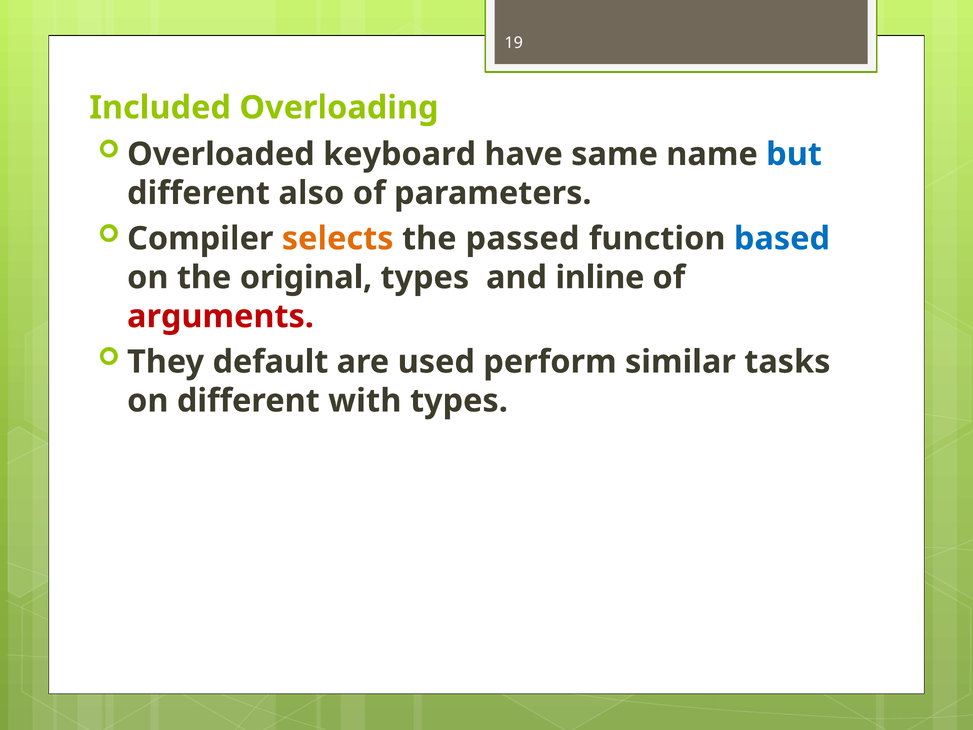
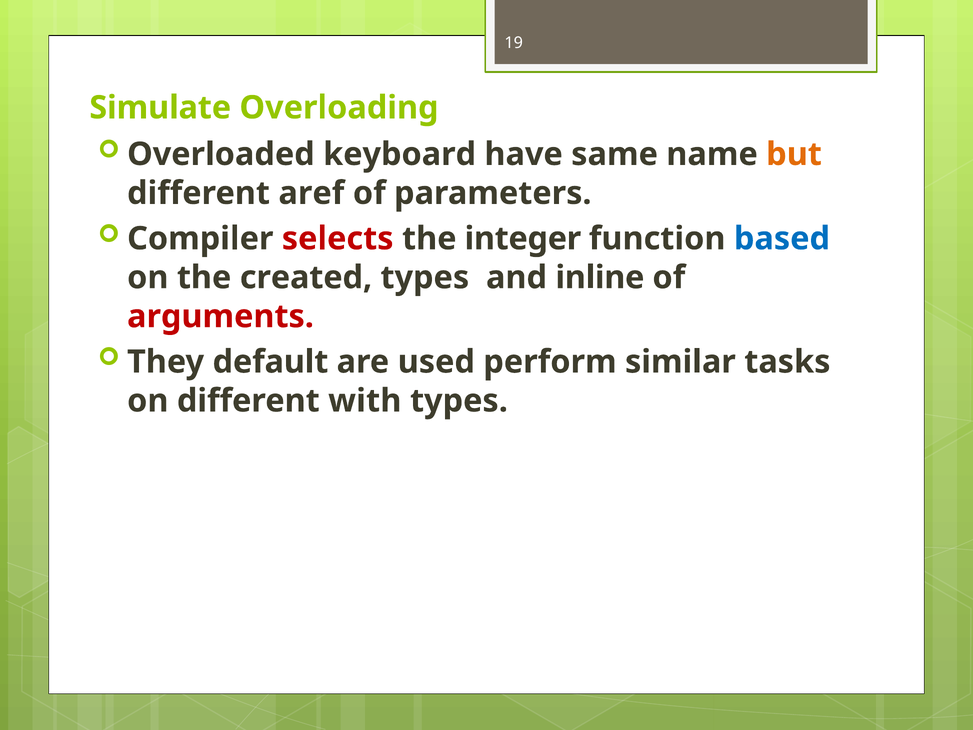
Included: Included -> Simulate (160, 108)
but colour: blue -> orange (794, 154)
also: also -> aref (311, 193)
selects colour: orange -> red (338, 239)
passed: passed -> integer (523, 239)
original: original -> created (306, 277)
